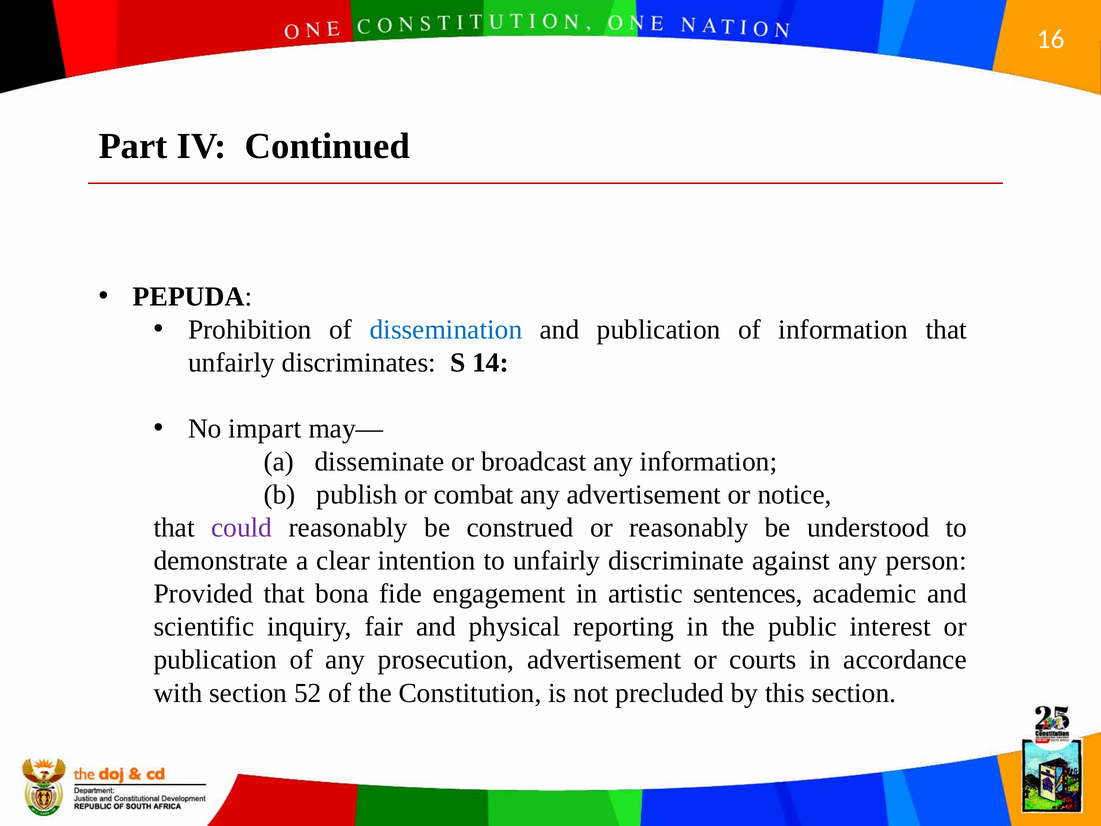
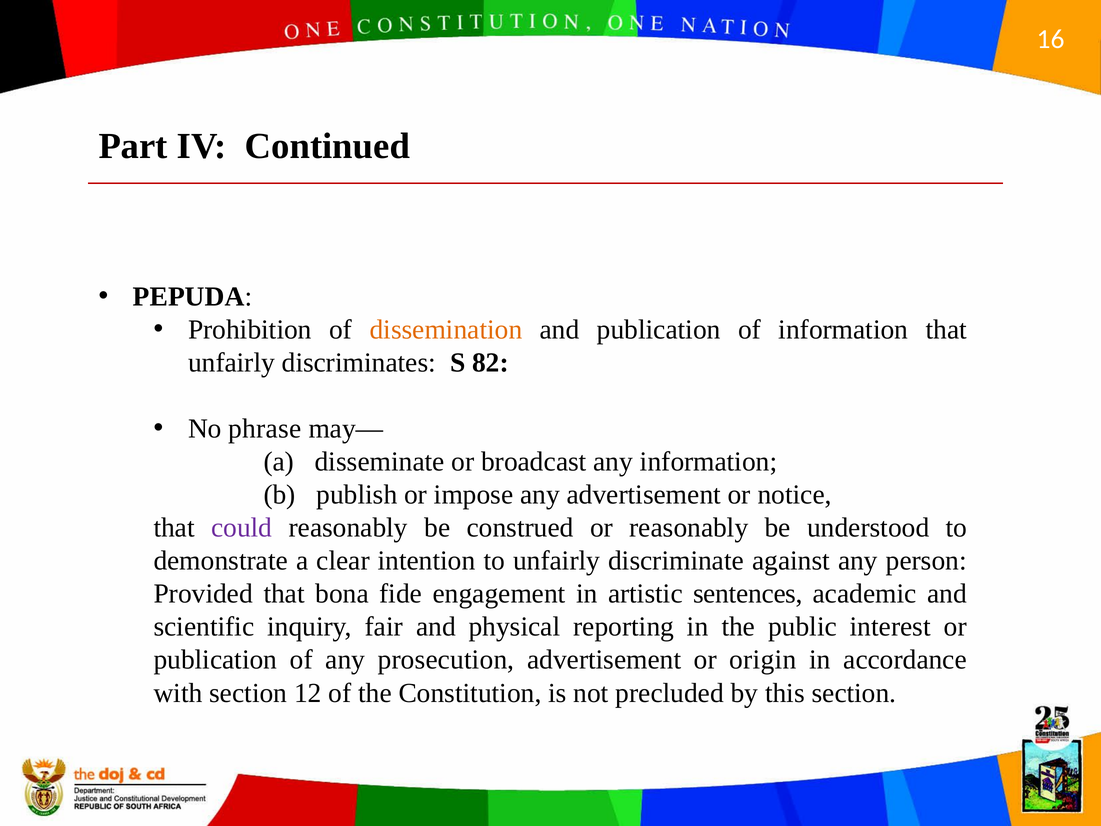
dissemination colour: blue -> orange (446, 329)
14: 14 -> 82 (490, 362)
impart: impart -> phrase (265, 428)
combat: combat -> impose (474, 495)
courts: courts -> origin (763, 660)
52: 52 -> 12 (308, 693)
